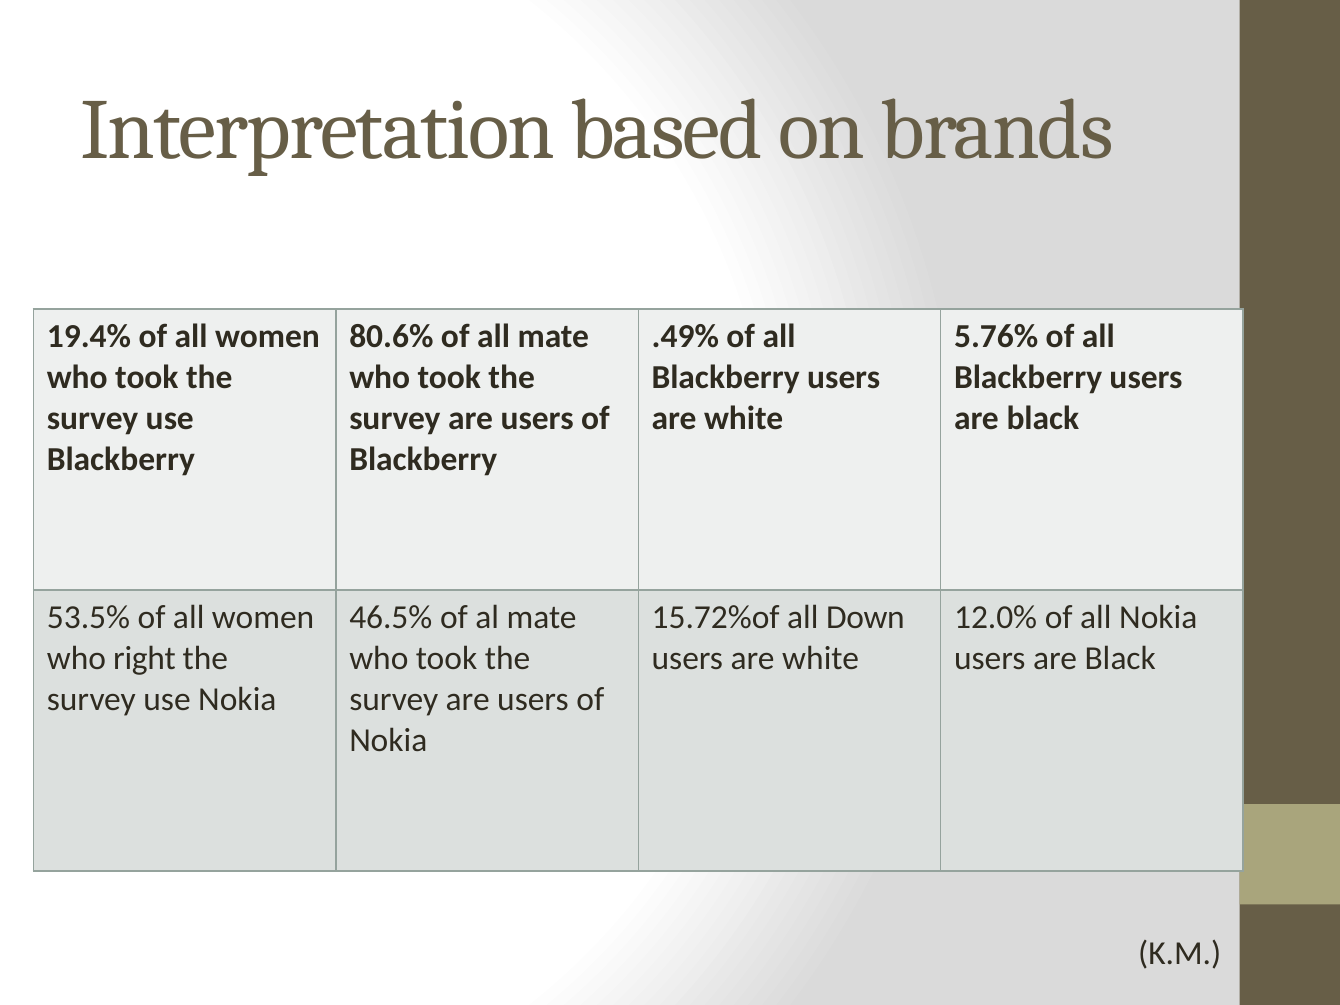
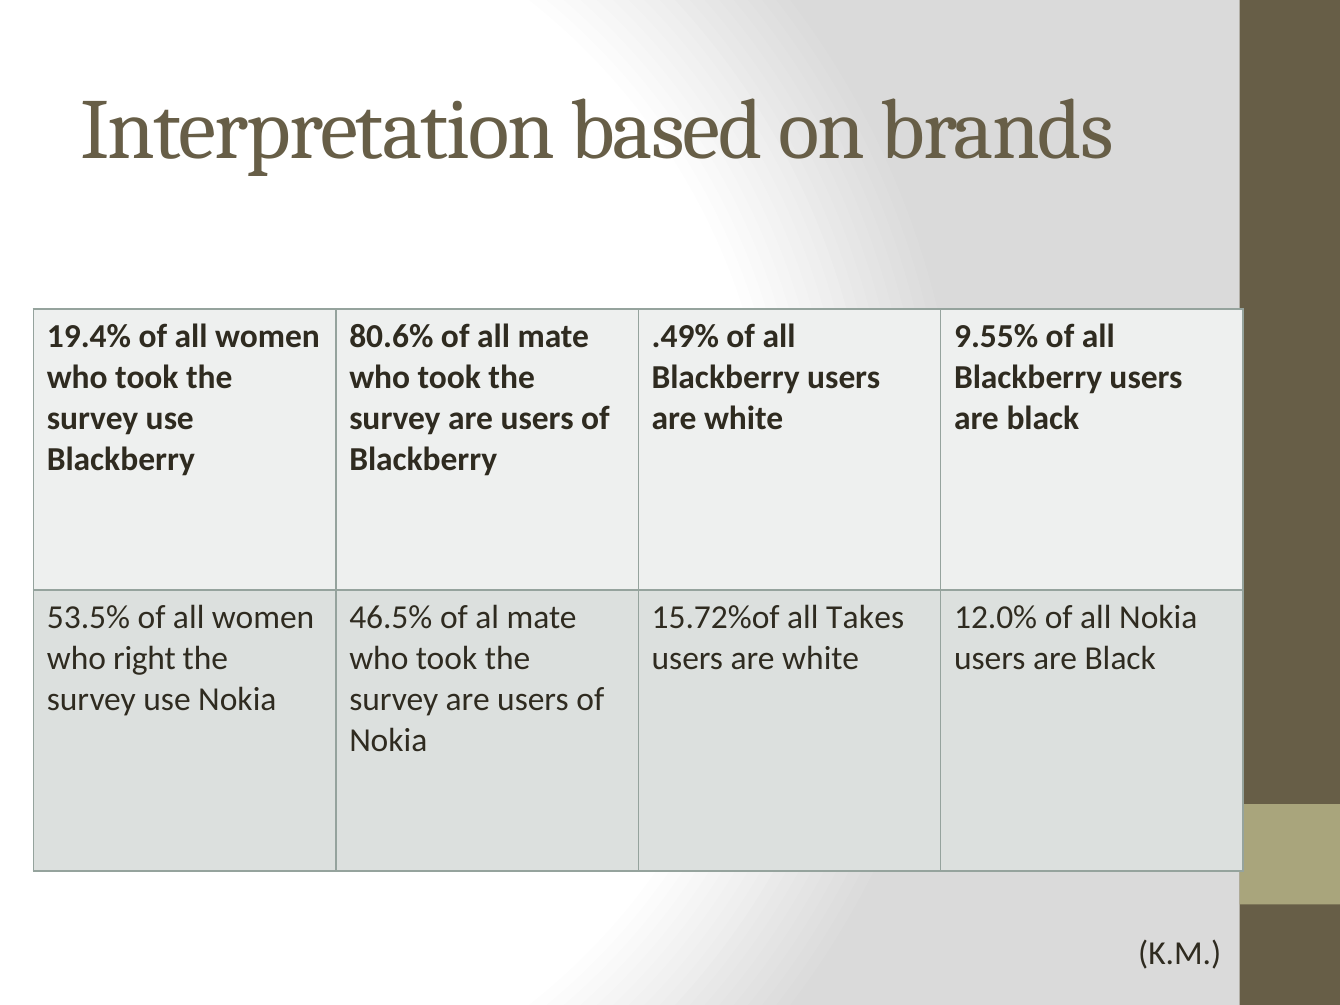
5.76%: 5.76% -> 9.55% (996, 337)
Down: Down -> Takes (865, 617)
